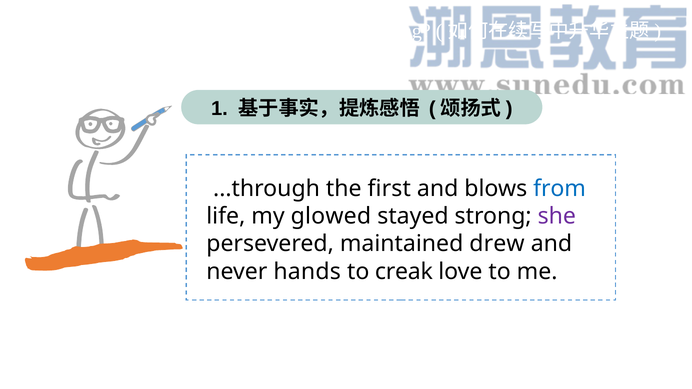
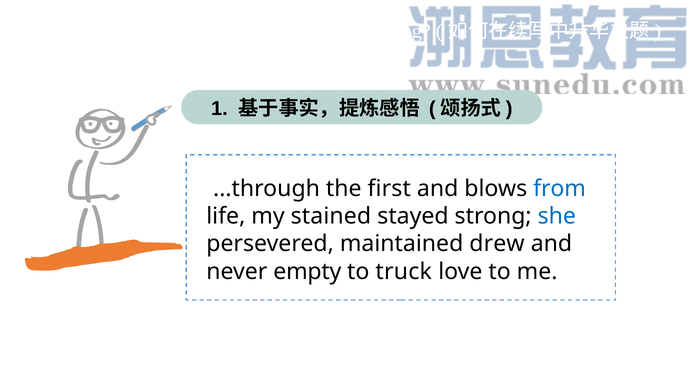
glowed: glowed -> stained (331, 216)
she colour: purple -> blue (557, 216)
hands: hands -> empty (307, 272)
creak: creak -> truck (404, 272)
